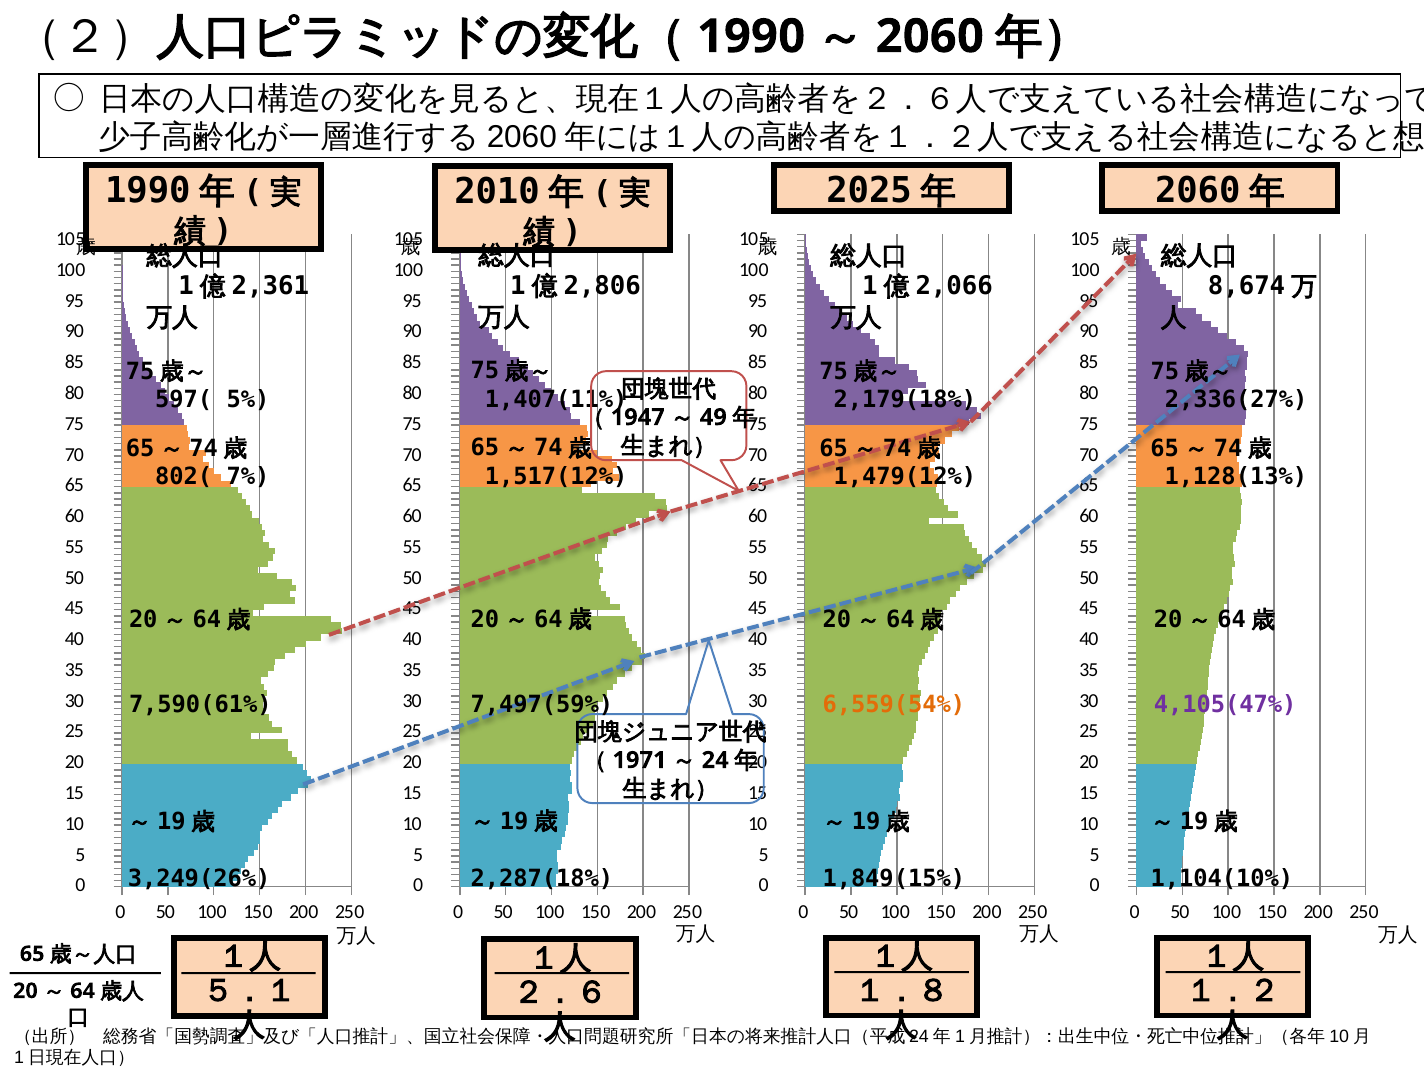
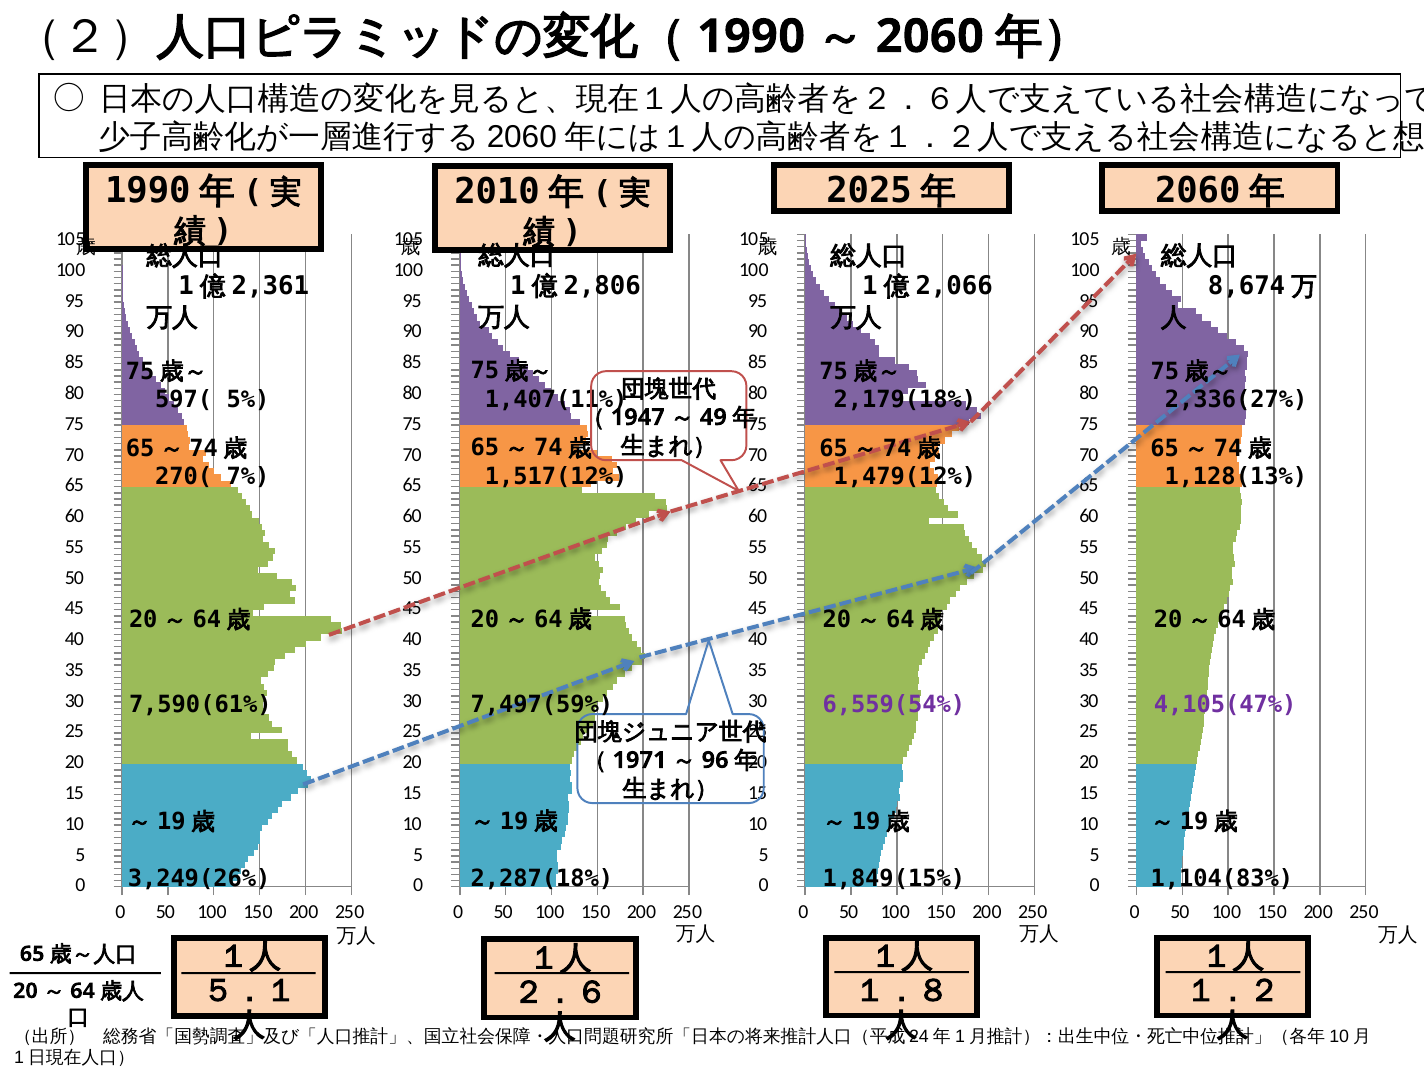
802(: 802( -> 270( (184, 477)
6,559(54% colour: orange -> purple (894, 705)
24: 24 -> 96 (715, 760)
1,104(10%: 1,104(10% -> 1,104(83% (1222, 878)
